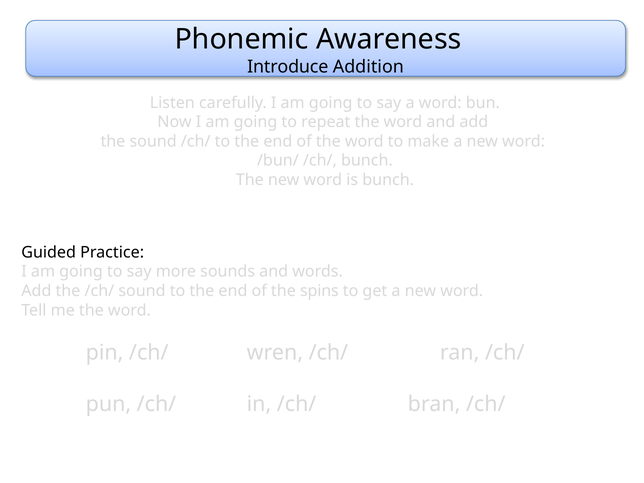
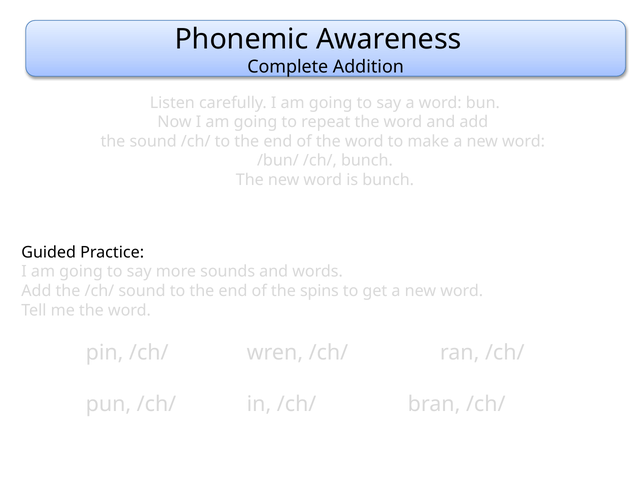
Introduce: Introduce -> Complete (288, 67)
